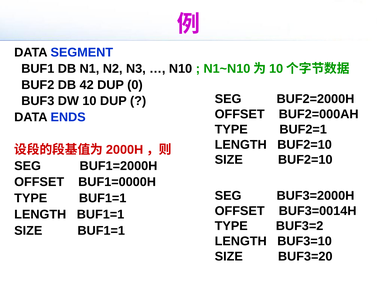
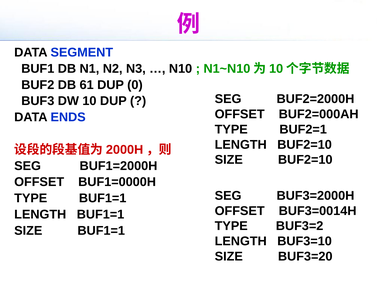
42: 42 -> 61 (87, 85)
